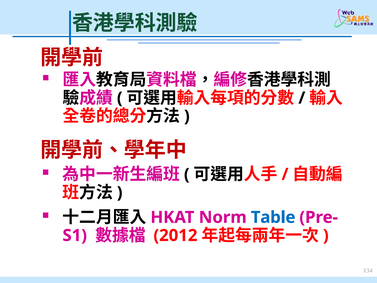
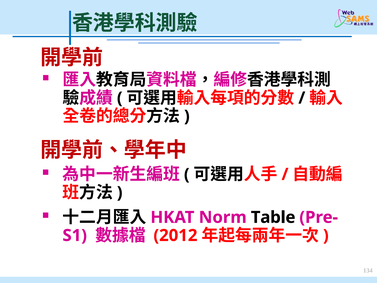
Table colour: blue -> black (273, 217)
